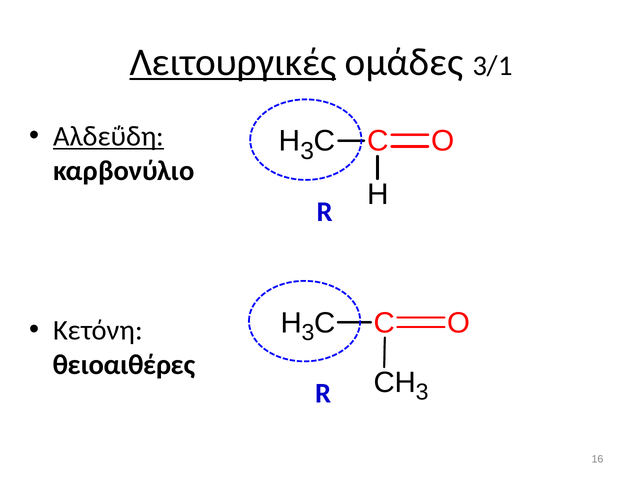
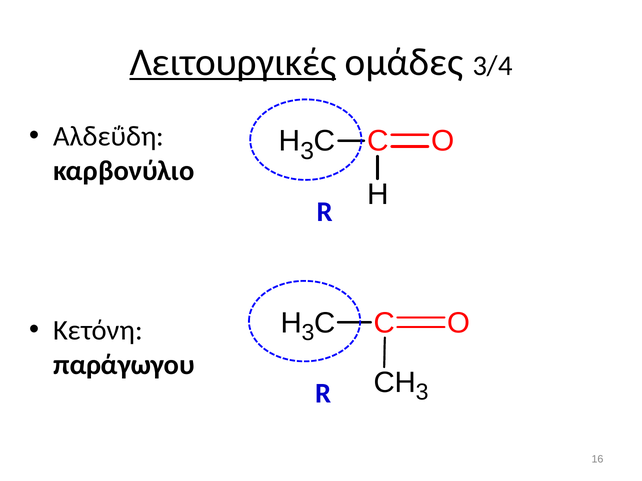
3/1: 3/1 -> 3/4 (492, 66)
Αλδεΰδη underline: present -> none (109, 137)
θειοαιθέρες: θειοαιθέρες -> παράγωγου (124, 365)
